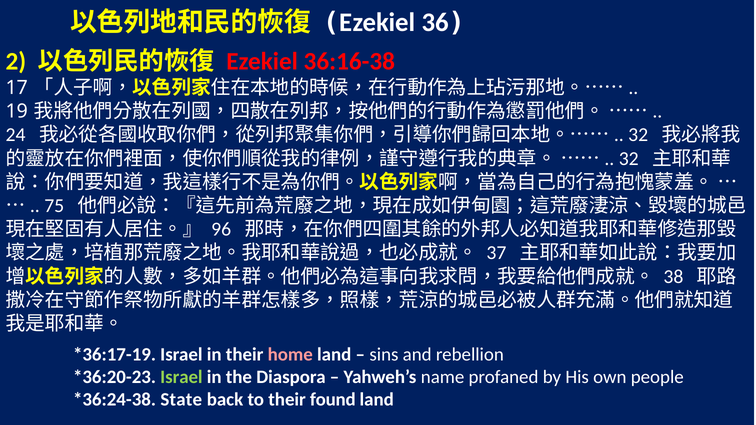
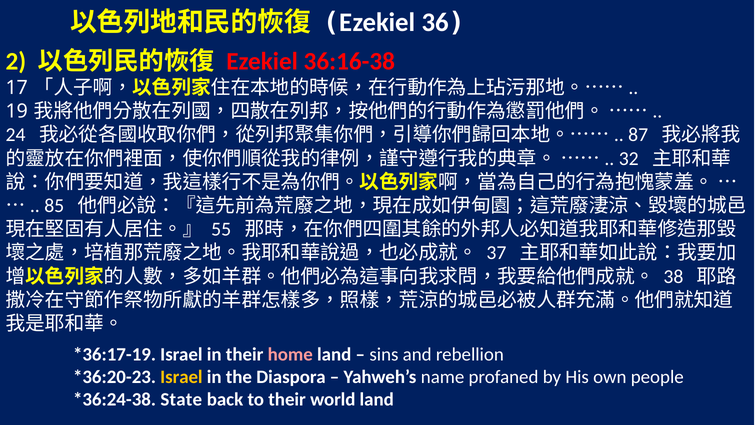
32: 32 -> 87 (638, 135)
75: 75 -> 85 (54, 206)
96: 96 -> 55 (221, 230)
Israel colour: light green -> yellow (181, 377)
found: found -> world (333, 400)
